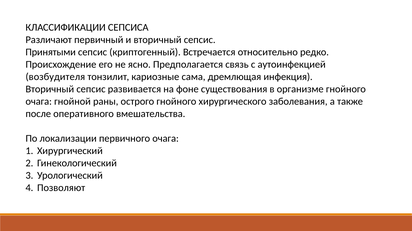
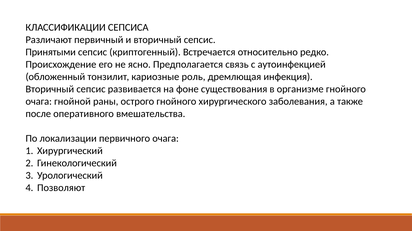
возбудителя: возбудителя -> обложенный (55, 77)
сама: сама -> роль (194, 77)
